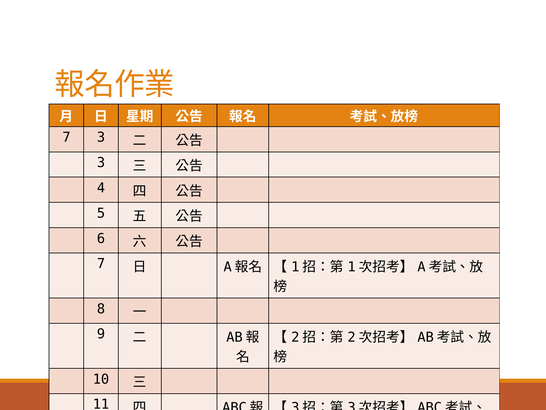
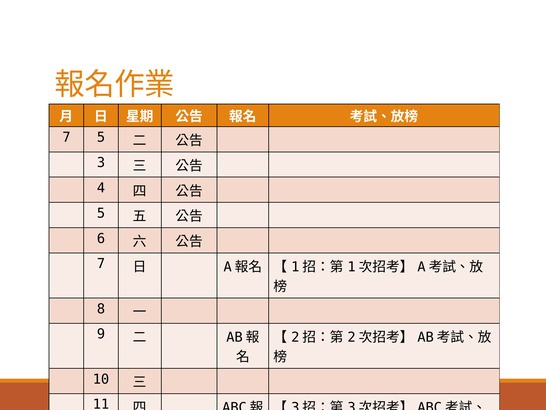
7 3: 3 -> 5 (101, 137)
